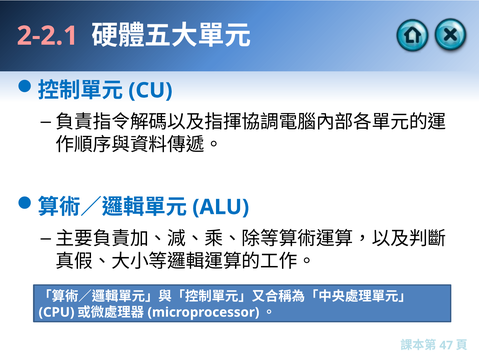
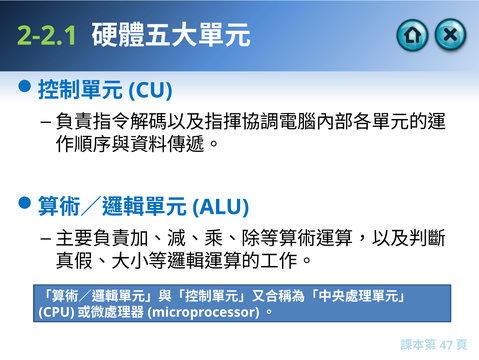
2-2.1 colour: pink -> light green (47, 36)
